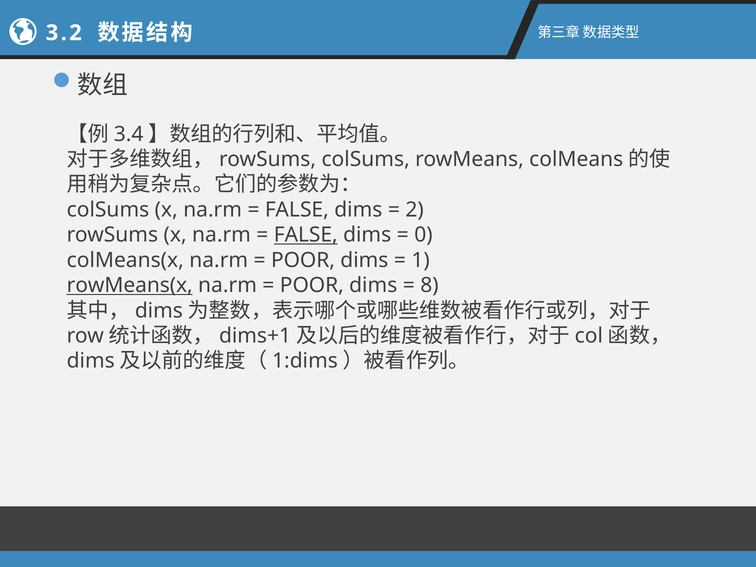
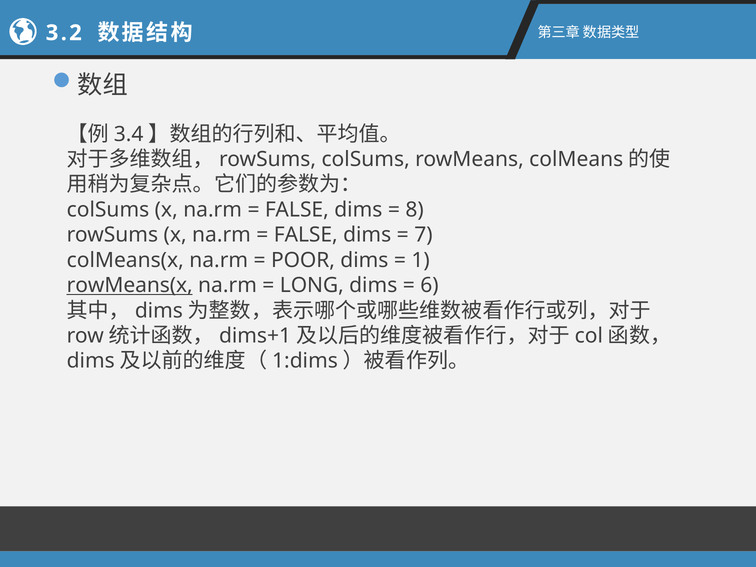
2: 2 -> 8 (415, 210)
FALSE underline: present -> none (306, 235)
0: 0 -> 7 (423, 235)
POOR: POOR -> LONG (312, 285)
8: 8 -> 6 (429, 285)
